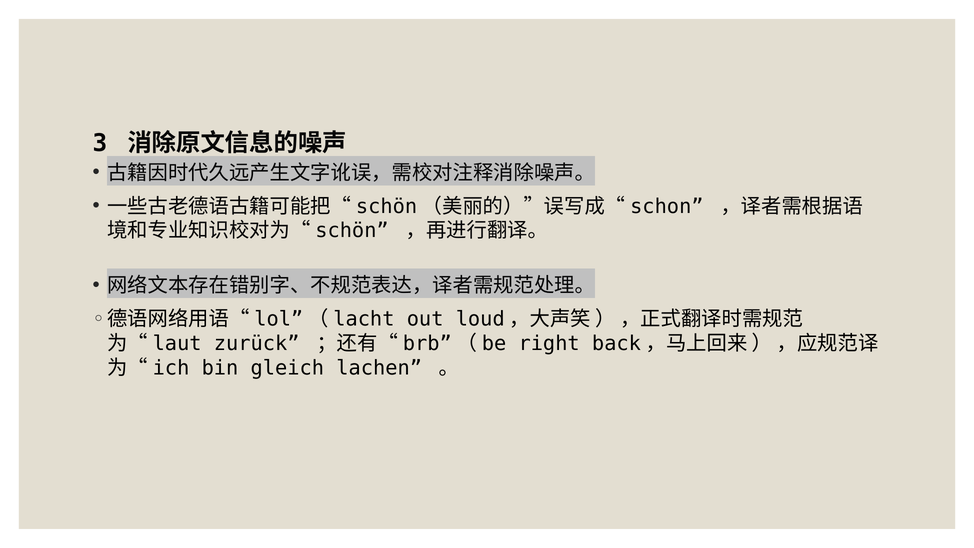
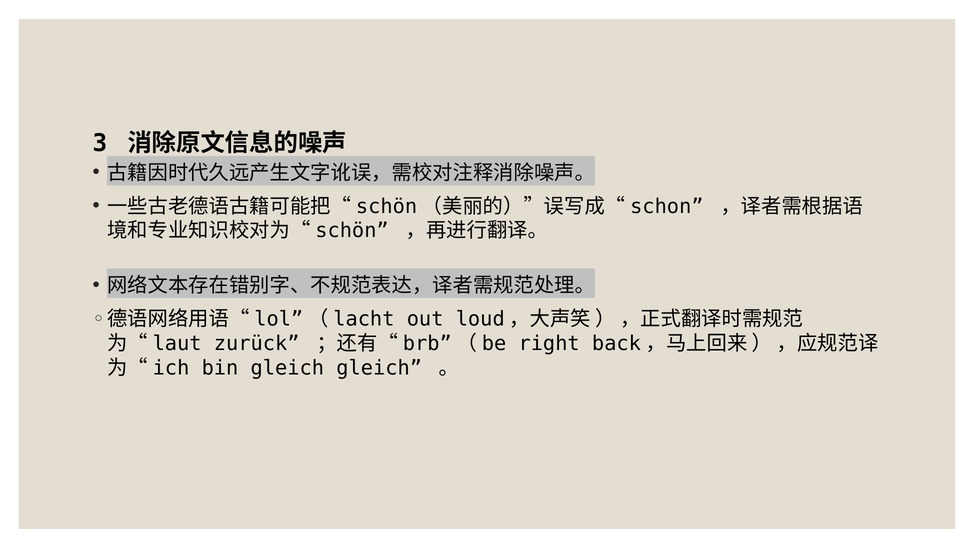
gleich lachen: lachen -> gleich (379, 368)
